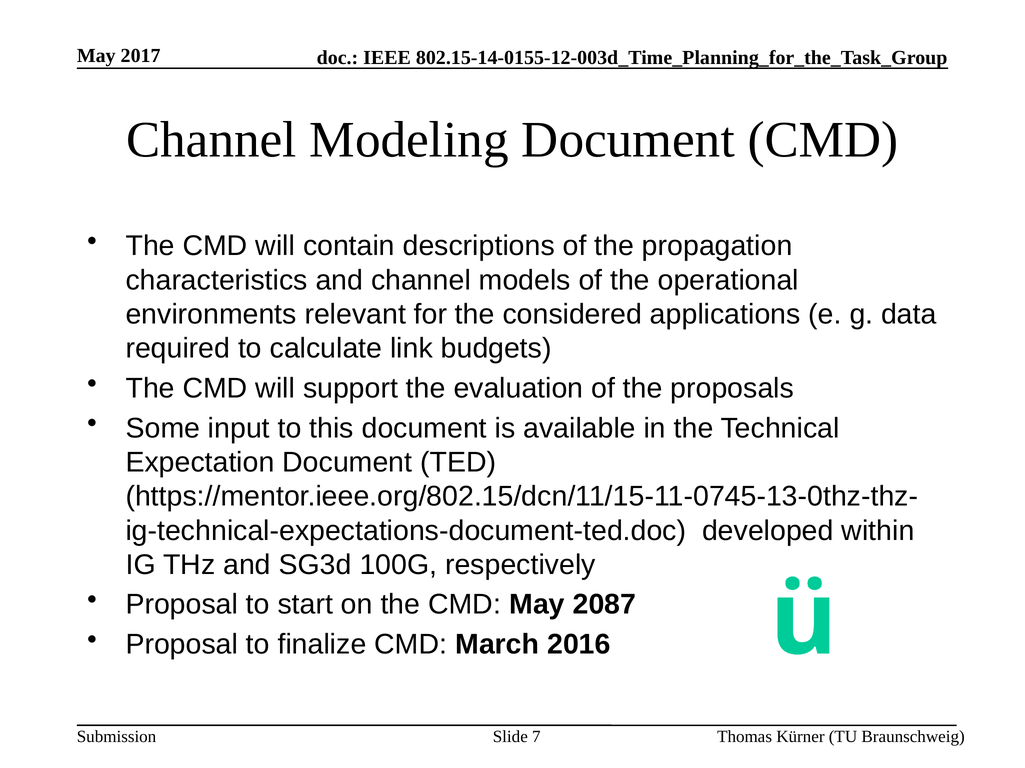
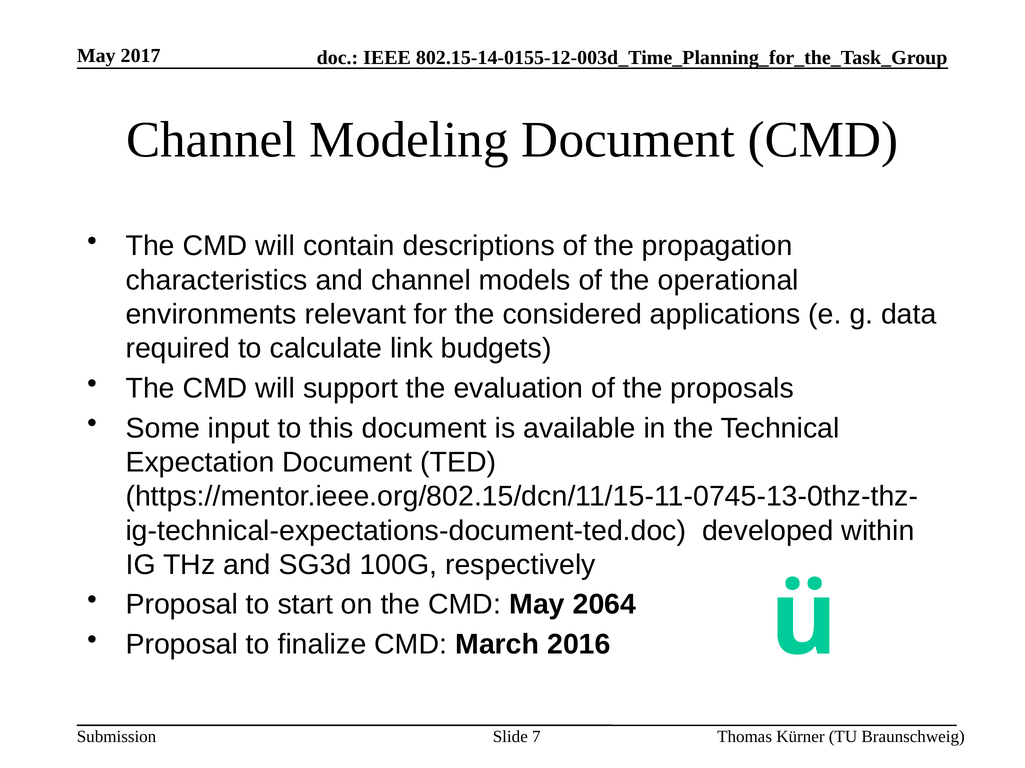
2087: 2087 -> 2064 (604, 605)
